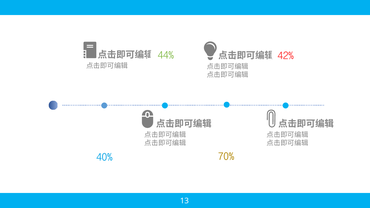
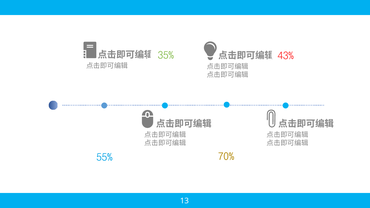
44%: 44% -> 35% (166, 55)
42%: 42% -> 43% (286, 56)
40%: 40% -> 55% (104, 157)
